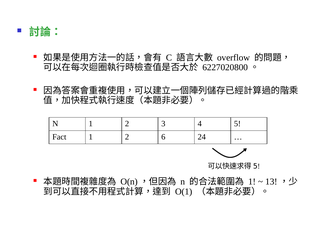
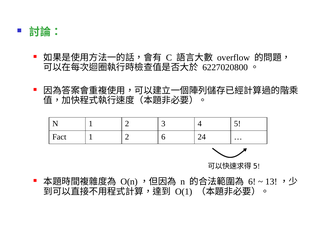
1: 1 -> 6 (252, 182)
